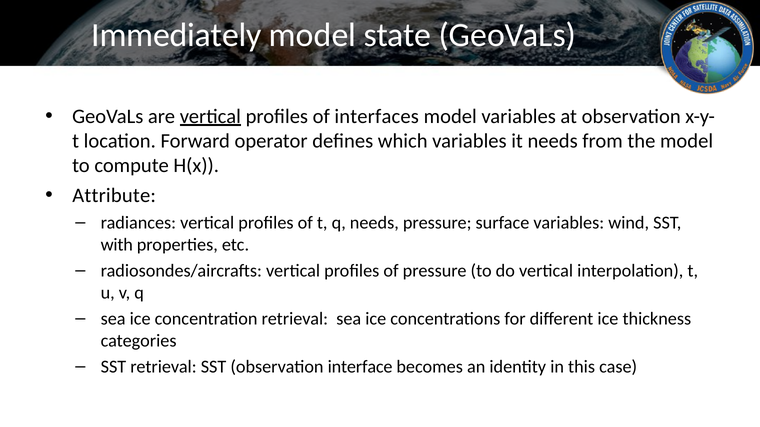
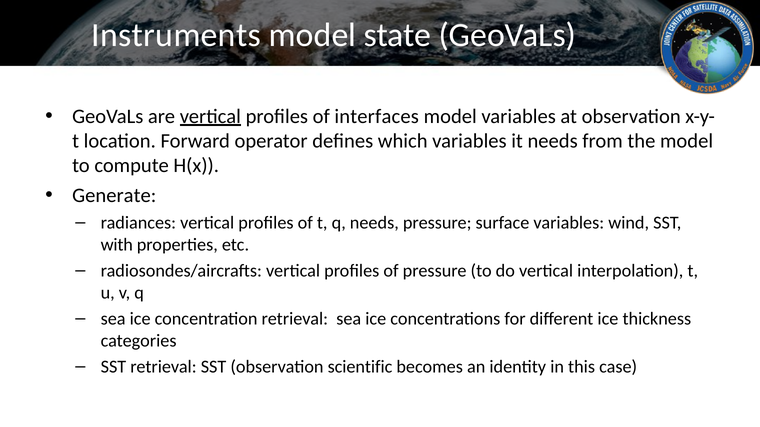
Immediately: Immediately -> Instruments (176, 35)
Attribute: Attribute -> Generate (114, 196)
interface: interface -> scientific (360, 367)
